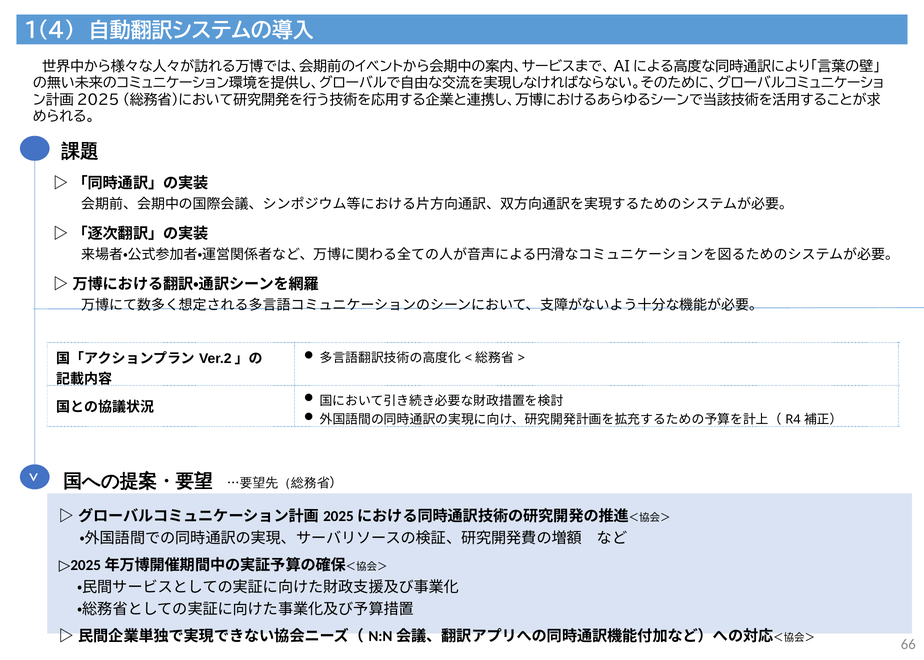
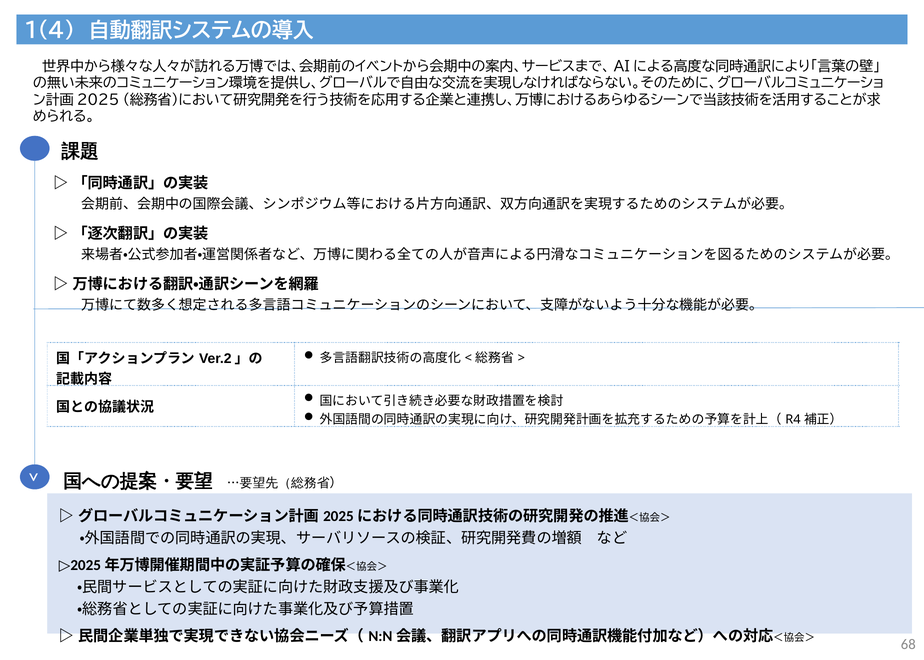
66: 66 -> 68 (908, 644)
